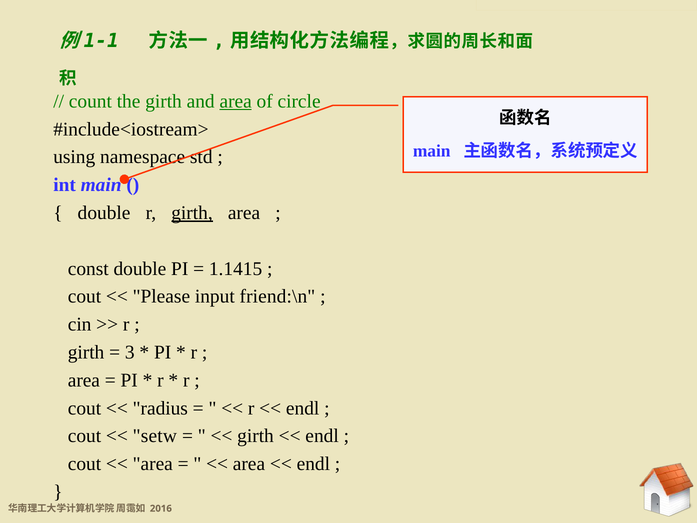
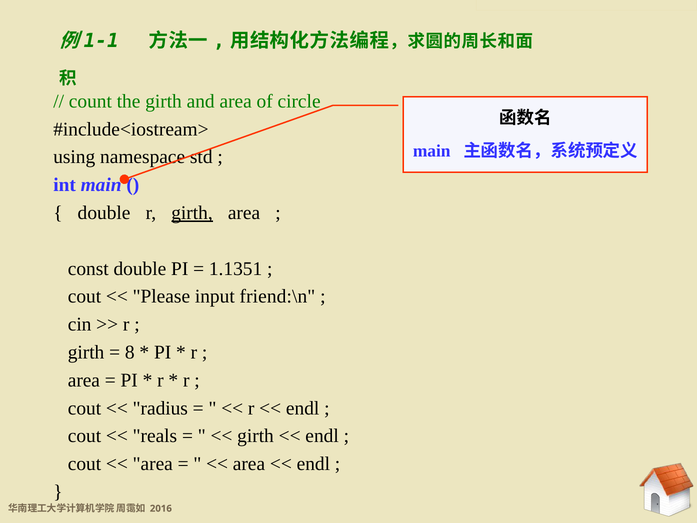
area underline: present -> none (236, 101)
1.1415: 1.1415 -> 1.1351 (236, 269)
3: 3 -> 8 (130, 352)
setw: setw -> reals (155, 436)
